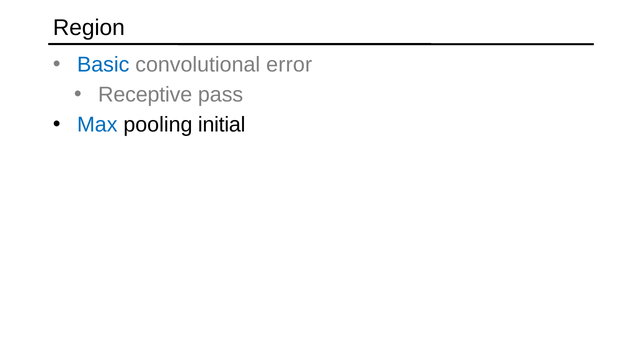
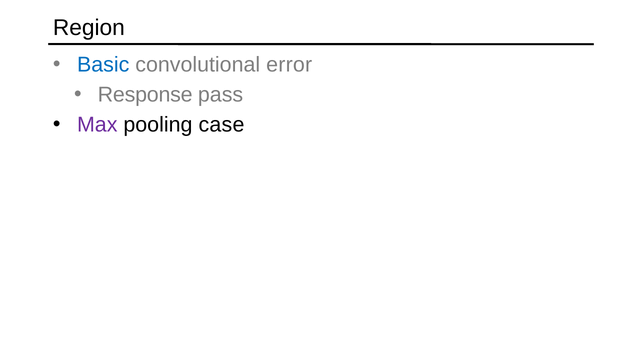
Receptive: Receptive -> Response (145, 95)
Max colour: blue -> purple (97, 125)
initial: initial -> case (221, 125)
